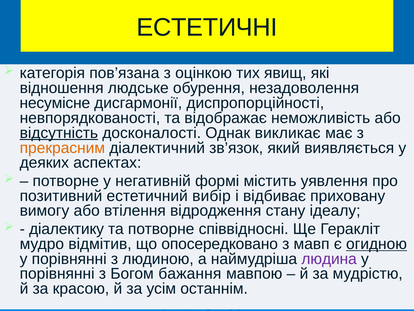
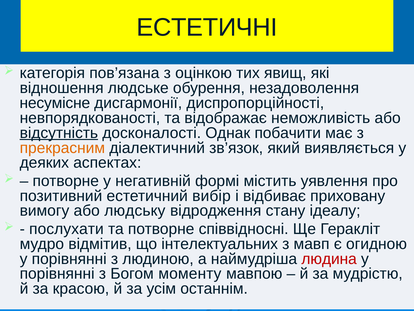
викликає: викликає -> побачити (288, 133)
втілення: втілення -> людську (135, 211)
діалектику: діалектику -> послухати (66, 229)
опосередковано: опосередковано -> інтелектуальних (220, 244)
огидною underline: present -> none (376, 244)
людина colour: purple -> red (329, 258)
бажання: бажання -> моменту (190, 273)
